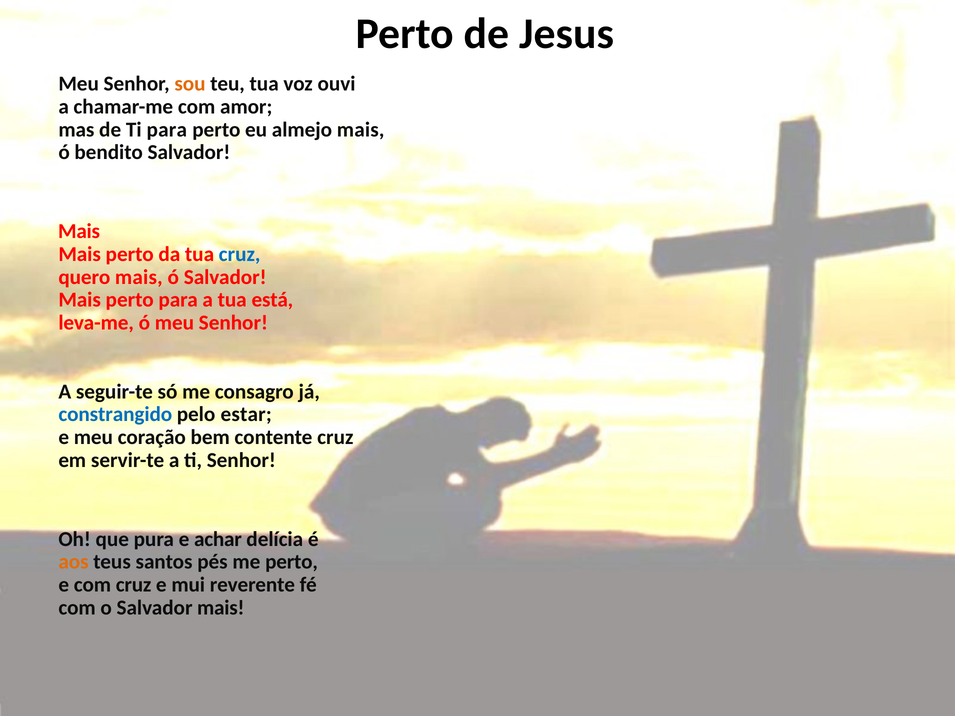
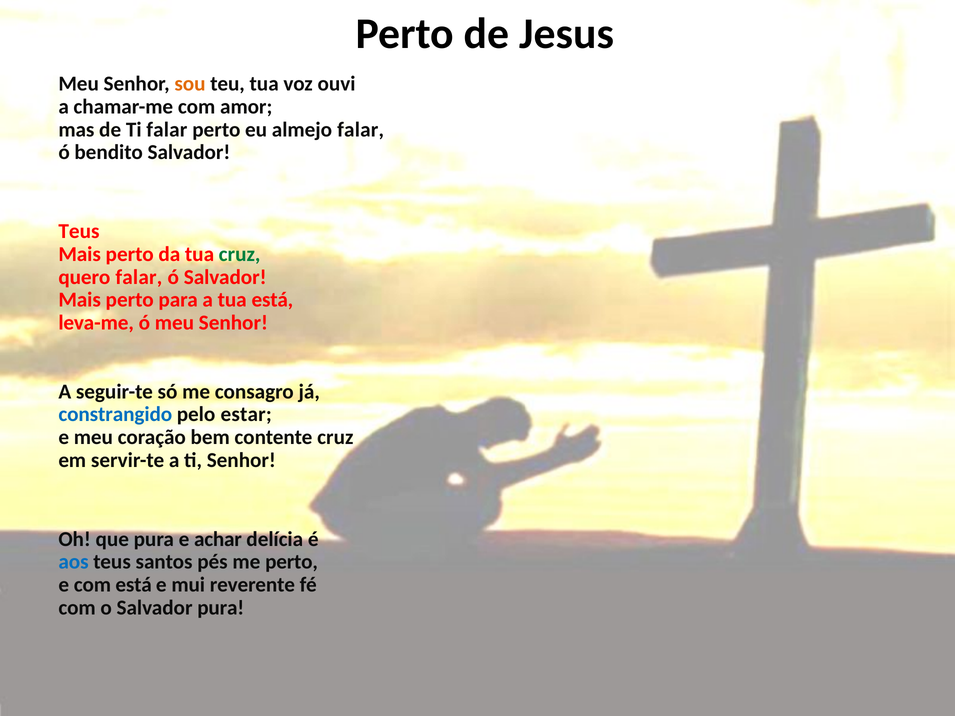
Ti para: para -> falar (167, 130)
almejo mais: mais -> falar (361, 130)
Mais: Mais -> Teus (79, 231)
cruz colour: blue -> green (240, 254)
quero mais: mais -> falar (139, 277)
aos colour: orange -> blue (74, 562)
com cruz: cruz -> está (134, 585)
o Salvador mais: mais -> pura (221, 608)
